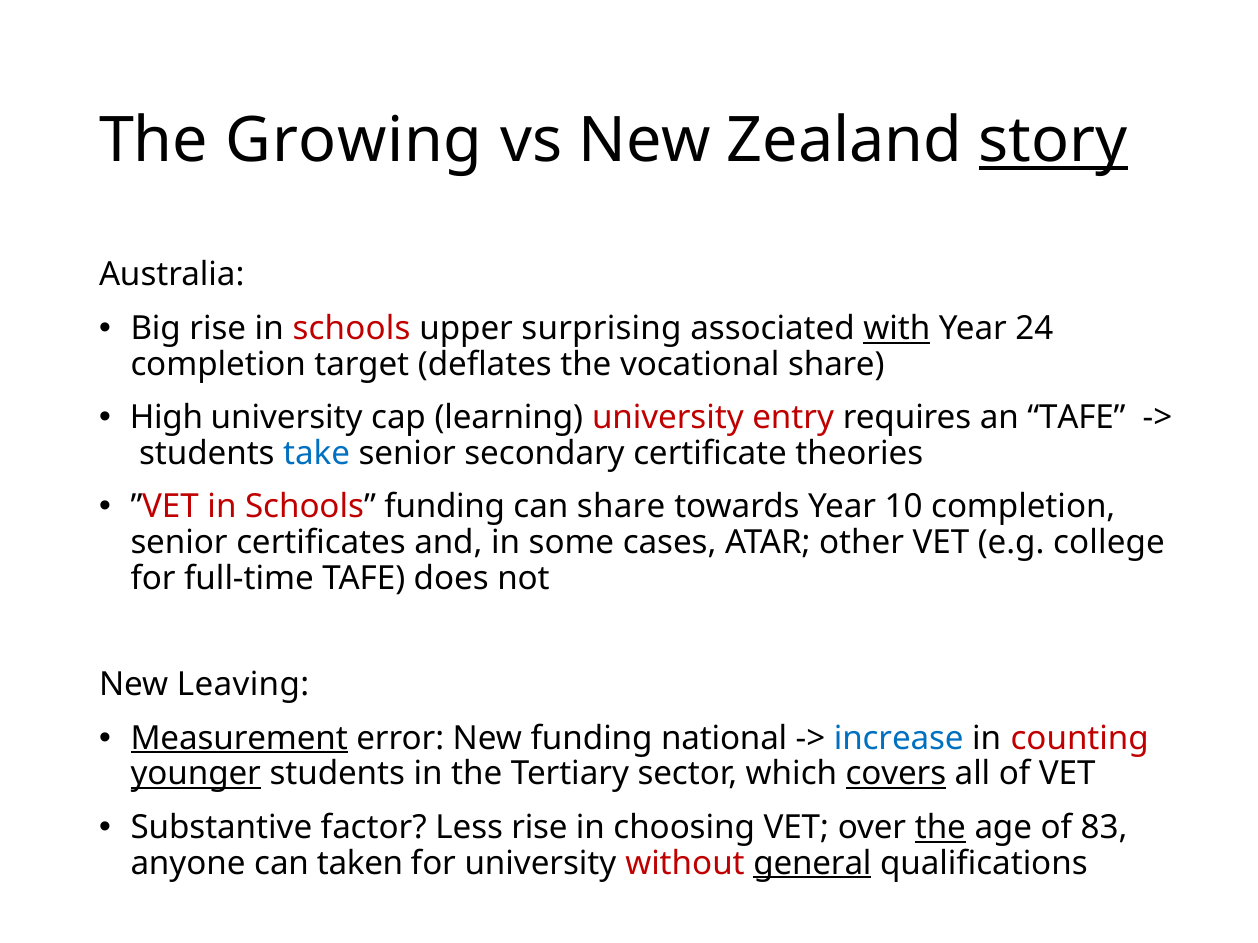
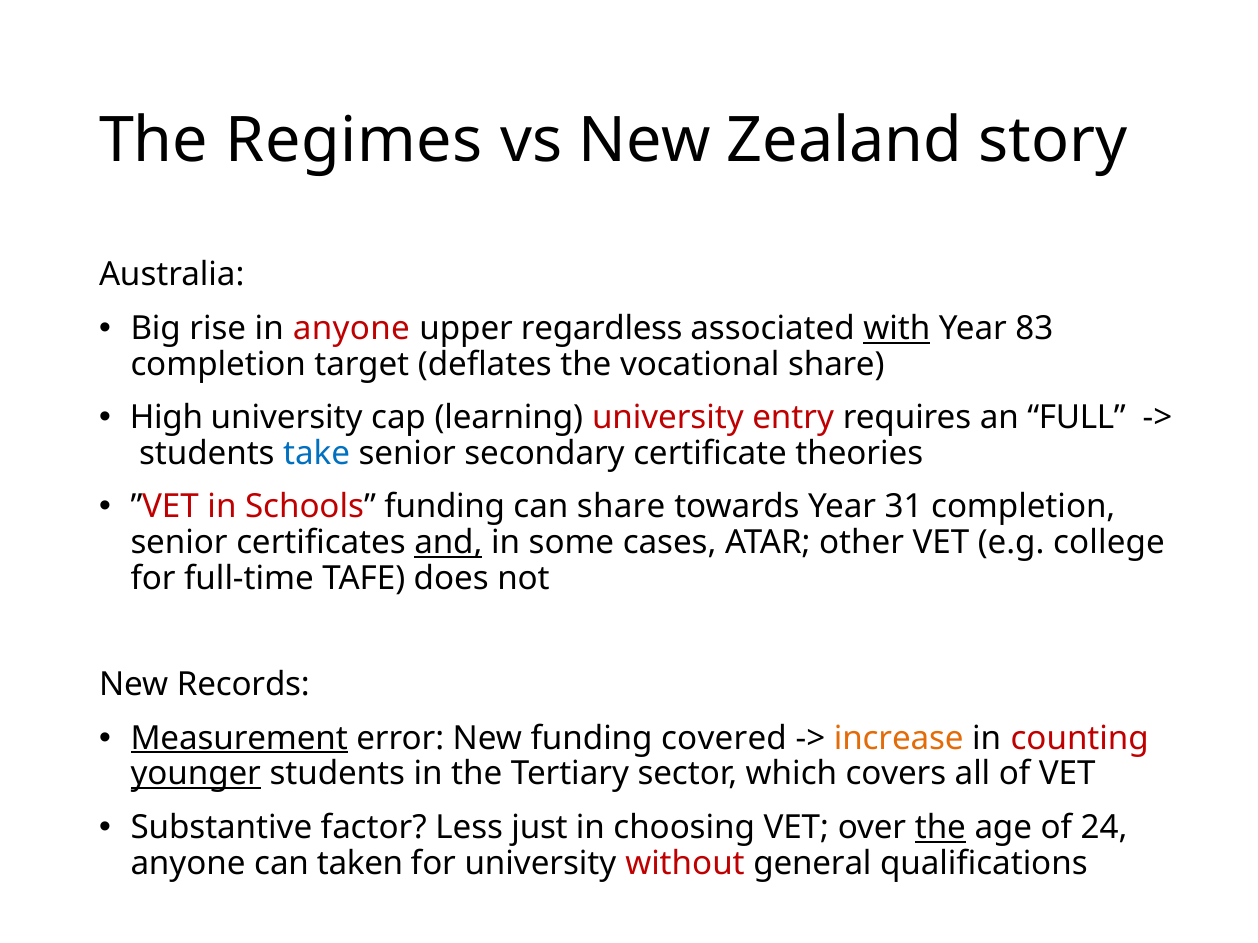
Growing: Growing -> Regimes (354, 141)
story underline: present -> none (1053, 141)
rise in schools: schools -> anyone (351, 329)
surprising: surprising -> regardless (602, 329)
24: 24 -> 83 (1034, 329)
an TAFE: TAFE -> FULL (1077, 418)
10: 10 -> 31 (904, 507)
and underline: none -> present (448, 543)
Leaving: Leaving -> Records (243, 685)
national: national -> covered (724, 739)
increase colour: blue -> orange (899, 739)
covers underline: present -> none (896, 774)
Less rise: rise -> just (540, 828)
83: 83 -> 24 (1104, 828)
general underline: present -> none (812, 864)
